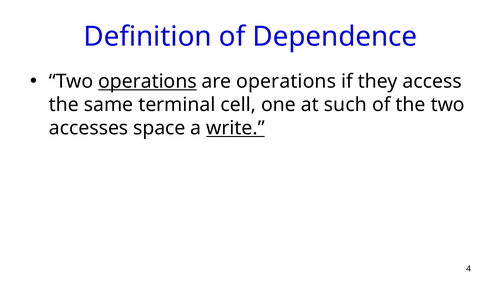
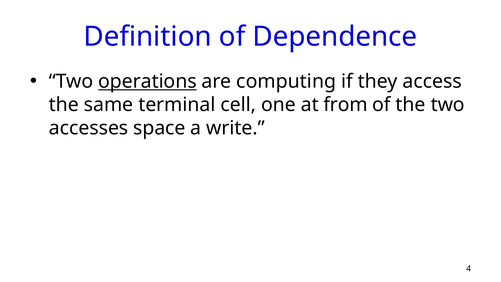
are operations: operations -> computing (286, 81)
such: such -> from (346, 105)
write underline: present -> none (236, 128)
